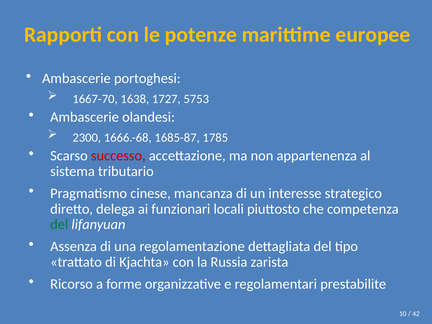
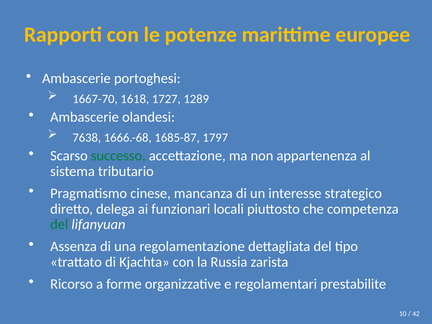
1638: 1638 -> 1618 (135, 99)
5753: 5753 -> 1289 (196, 99)
2300: 2300 -> 7638 (87, 138)
1785: 1785 -> 1797 (215, 138)
successo colour: red -> green (118, 156)
